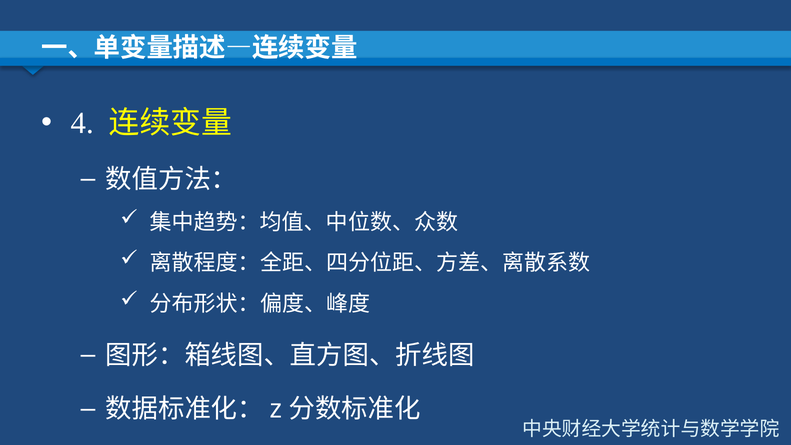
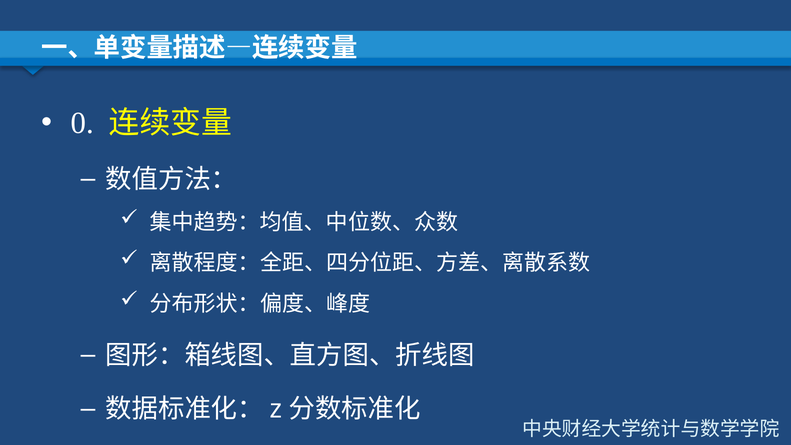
4: 4 -> 0 (82, 123)
